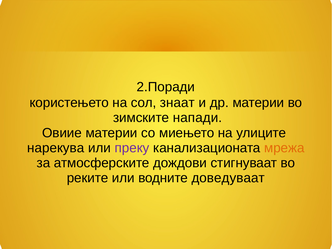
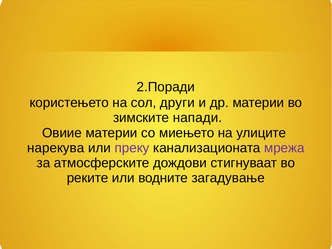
знаат: знаат -> други (177, 103)
мрежа colour: orange -> purple (284, 148)
доведуваат: доведуваат -> загадување (228, 178)
